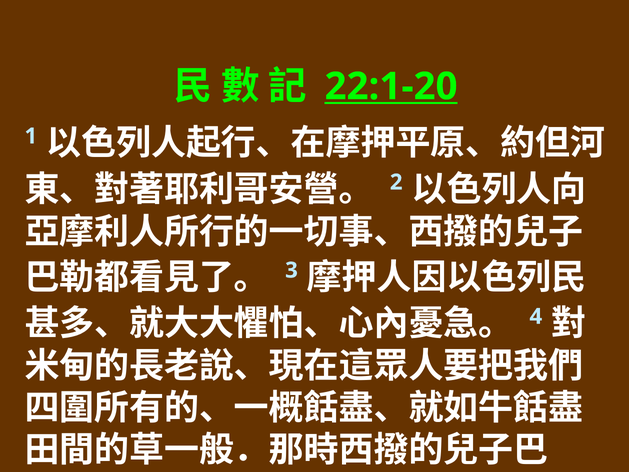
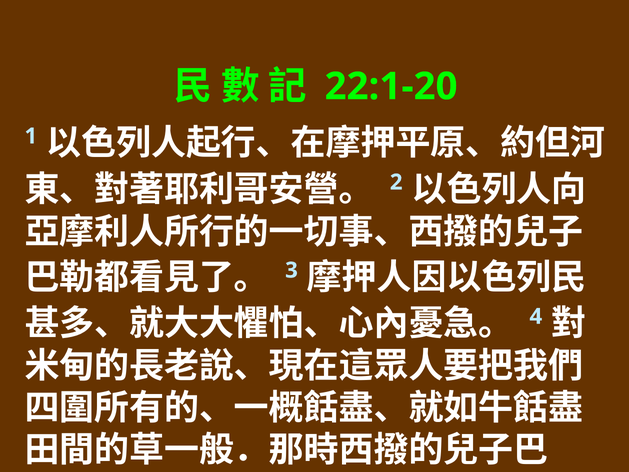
22:1-20 underline: present -> none (391, 86)
